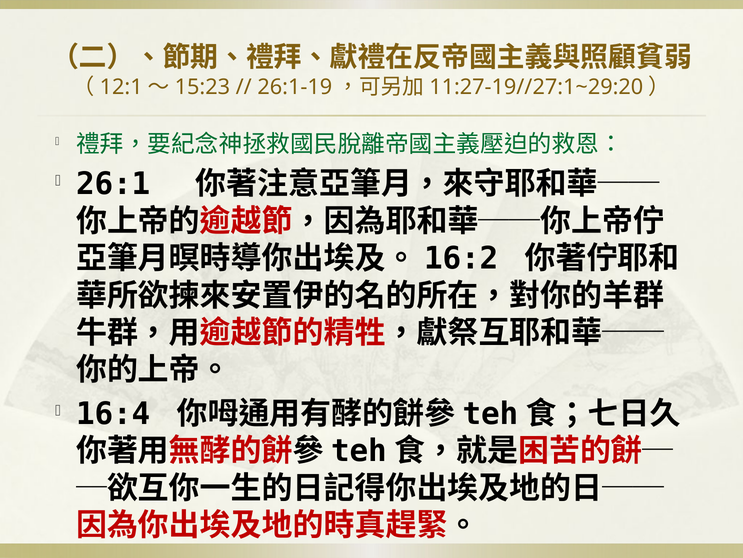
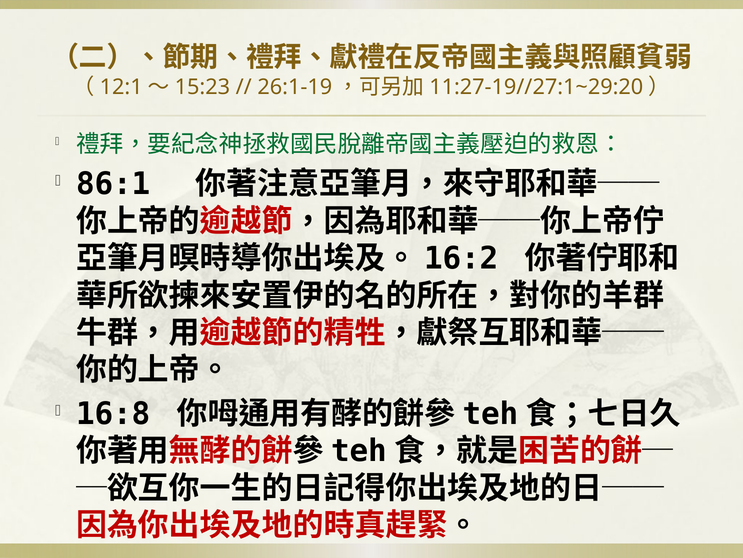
26:1: 26:1 -> 86:1 (113, 184)
16:4: 16:4 -> 16:8 (113, 414)
